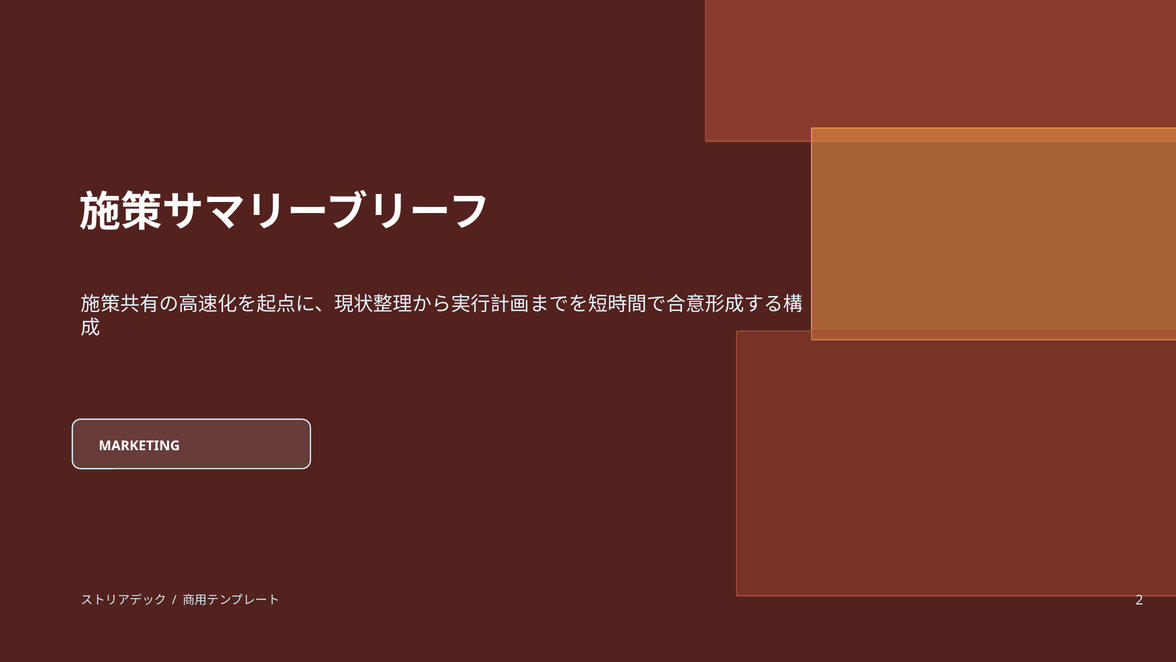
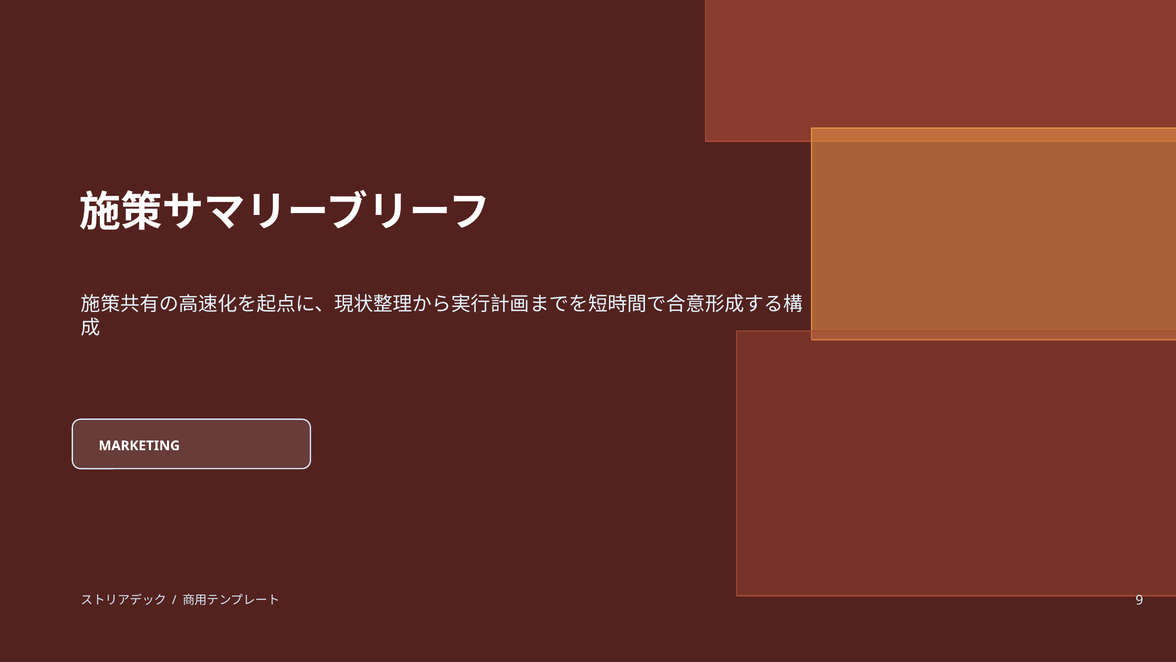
2: 2 -> 9 (1139, 600)
